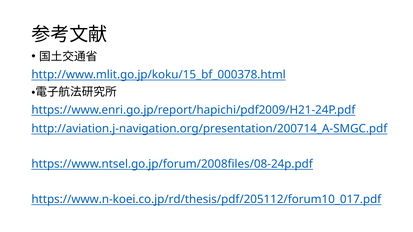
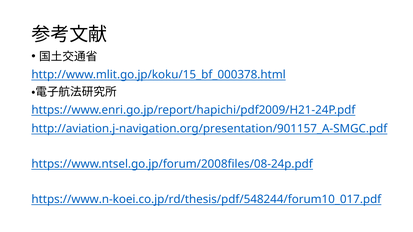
http://aviation.j-navigation.org/presentation/200714_A-SMGC.pdf: http://aviation.j-navigation.org/presentation/200714_A-SMGC.pdf -> http://aviation.j-navigation.org/presentation/901157_A-SMGC.pdf (209, 129)
https://www.n-koei.co.jp/rd/thesis/pdf/205112/forum10_017.pdf: https://www.n-koei.co.jp/rd/thesis/pdf/205112/forum10_017.pdf -> https://www.n-koei.co.jp/rd/thesis/pdf/548244/forum10_017.pdf (206, 200)
